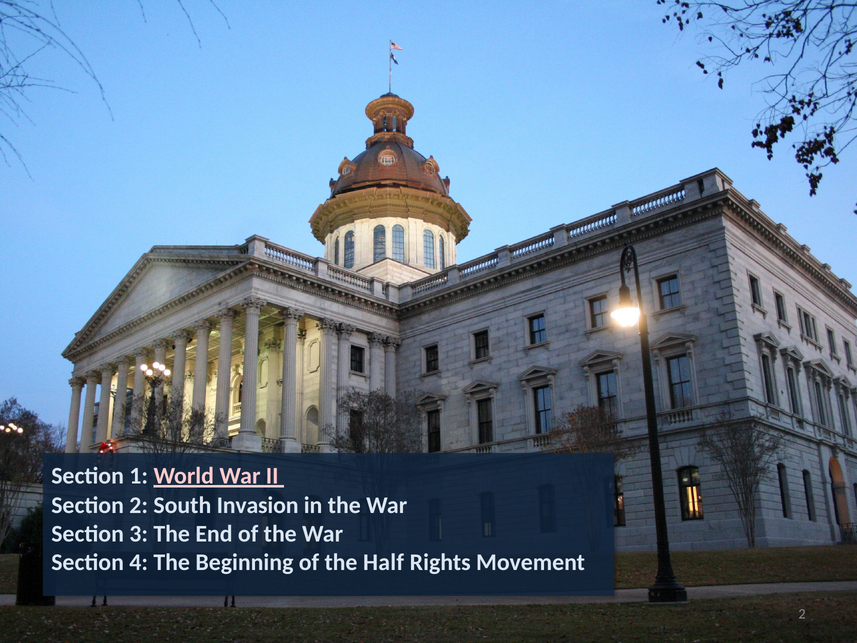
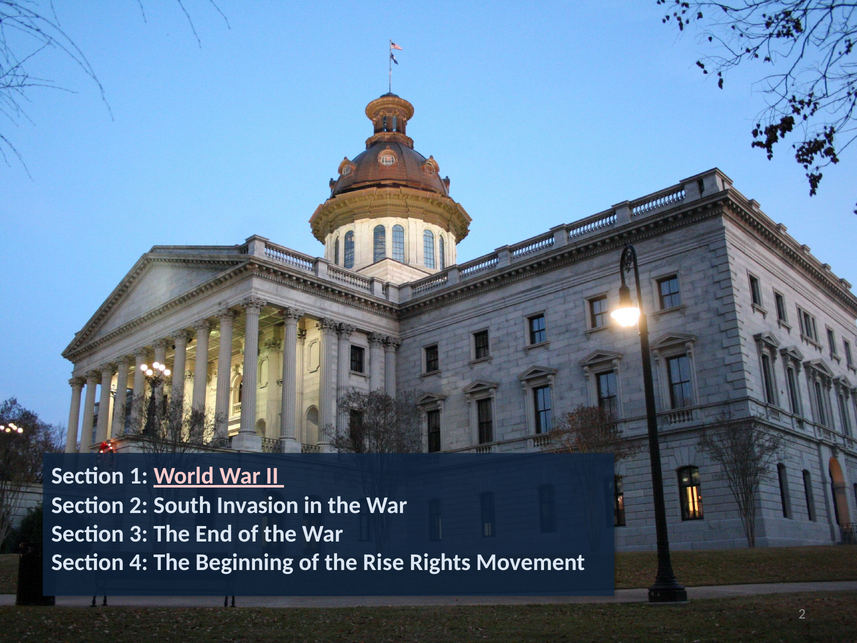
Half: Half -> Rise (384, 562)
